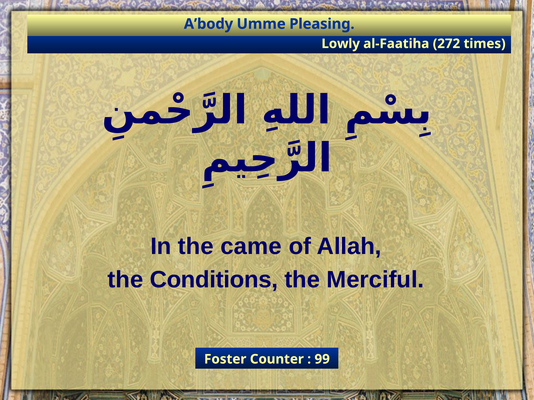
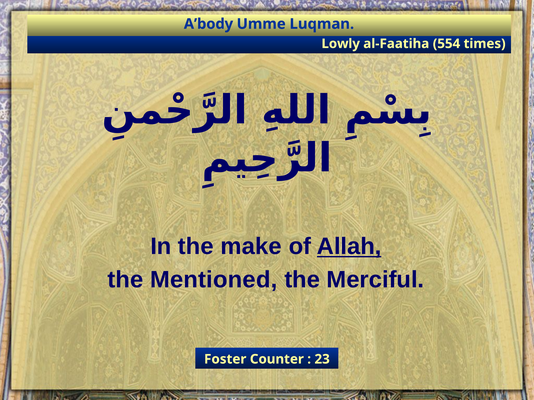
Pleasing: Pleasing -> Luqman (322, 24)
272: 272 -> 554 (446, 44)
came: came -> make (251, 247)
Allah underline: none -> present (349, 247)
Conditions: Conditions -> Mentioned (214, 280)
99: 99 -> 23 (322, 360)
